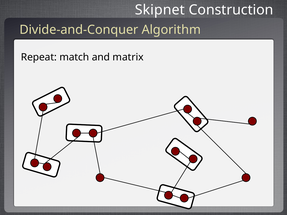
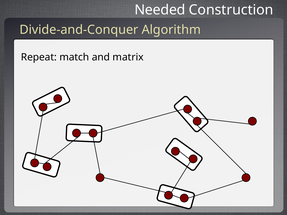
Skipnet: Skipnet -> Needed (160, 10)
